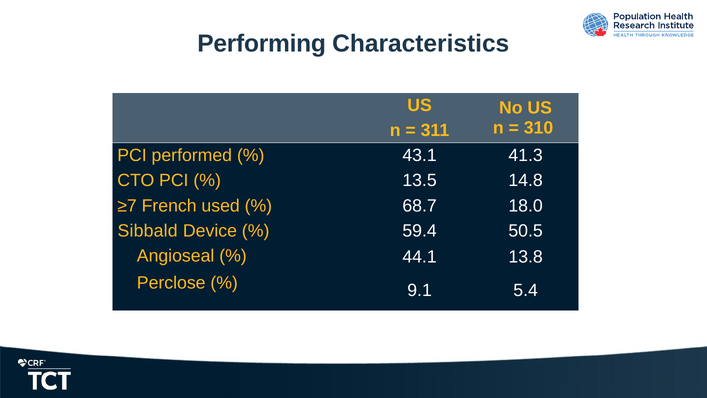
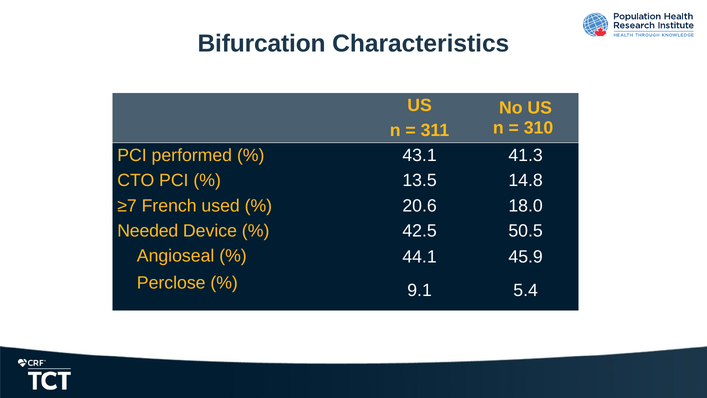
Performing: Performing -> Bifurcation (262, 43)
68.7: 68.7 -> 20.6 (420, 206)
Sibbald: Sibbald -> Needed (148, 231)
59.4: 59.4 -> 42.5 (420, 231)
13.8: 13.8 -> 45.9 (526, 257)
